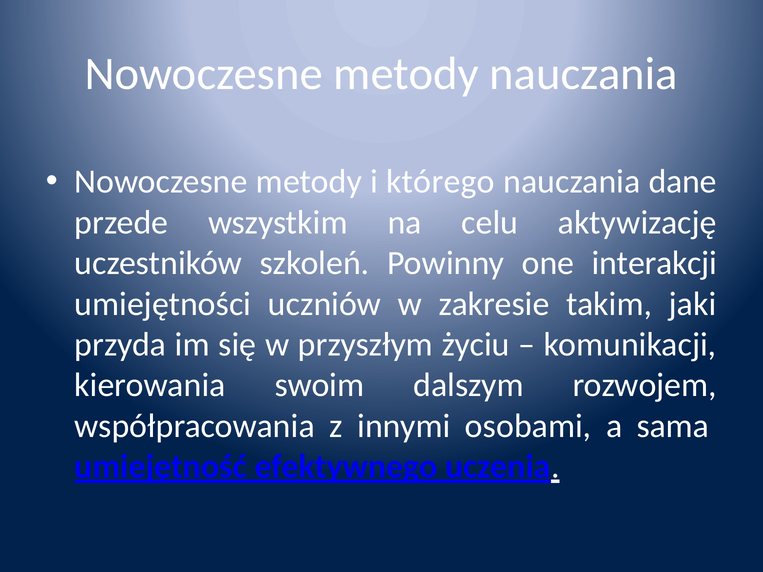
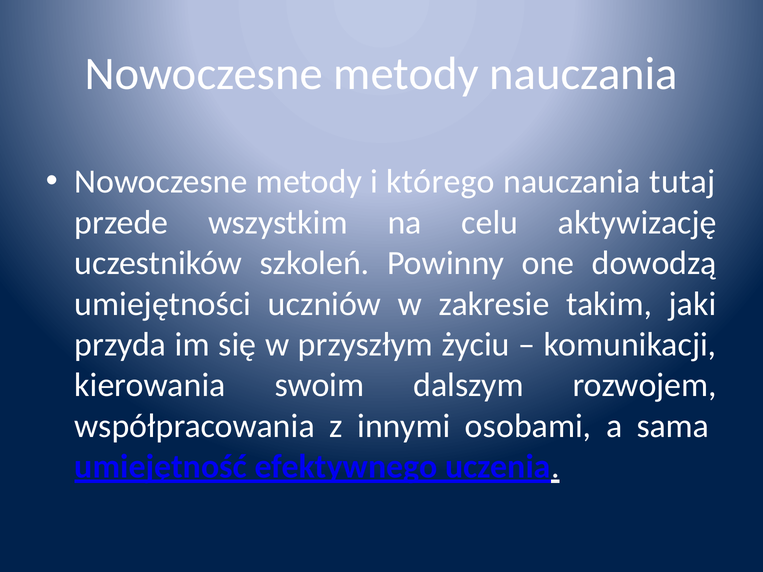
dane: dane -> tutaj (682, 182)
interakcji: interakcji -> dowodzą (654, 263)
